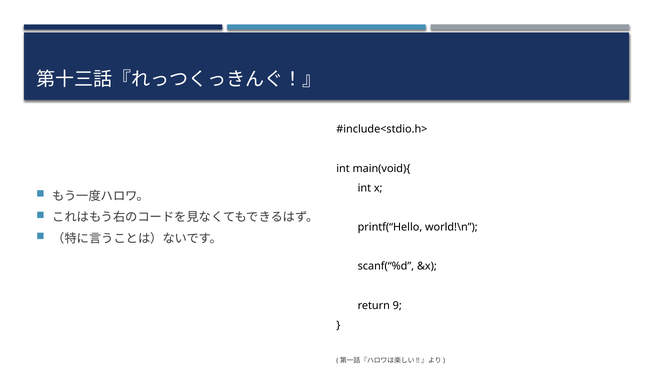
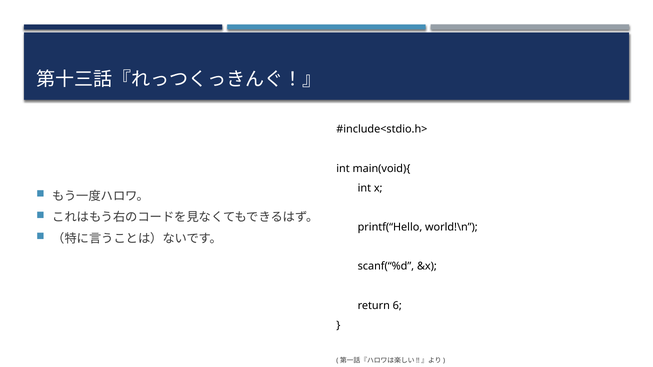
9: 9 -> 6 (397, 306)
